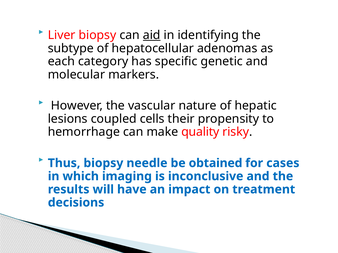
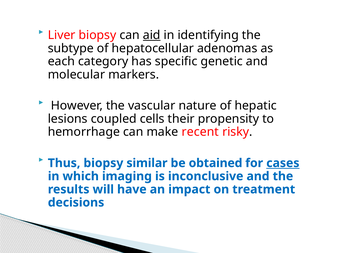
quality: quality -> recent (200, 132)
needle: needle -> similar (147, 163)
cases underline: none -> present (283, 163)
